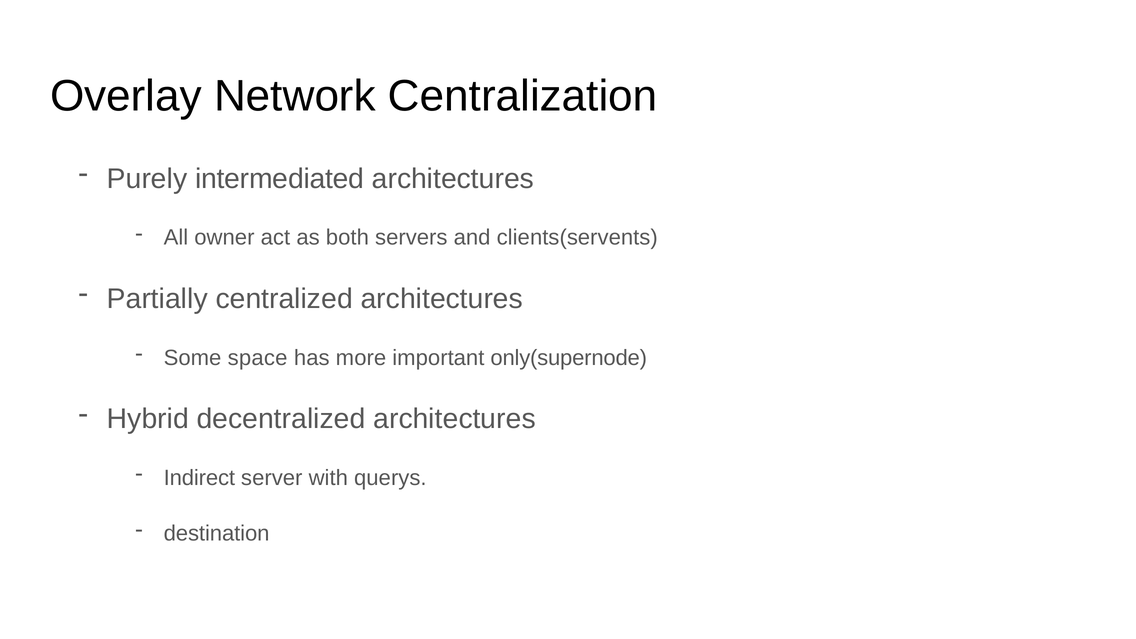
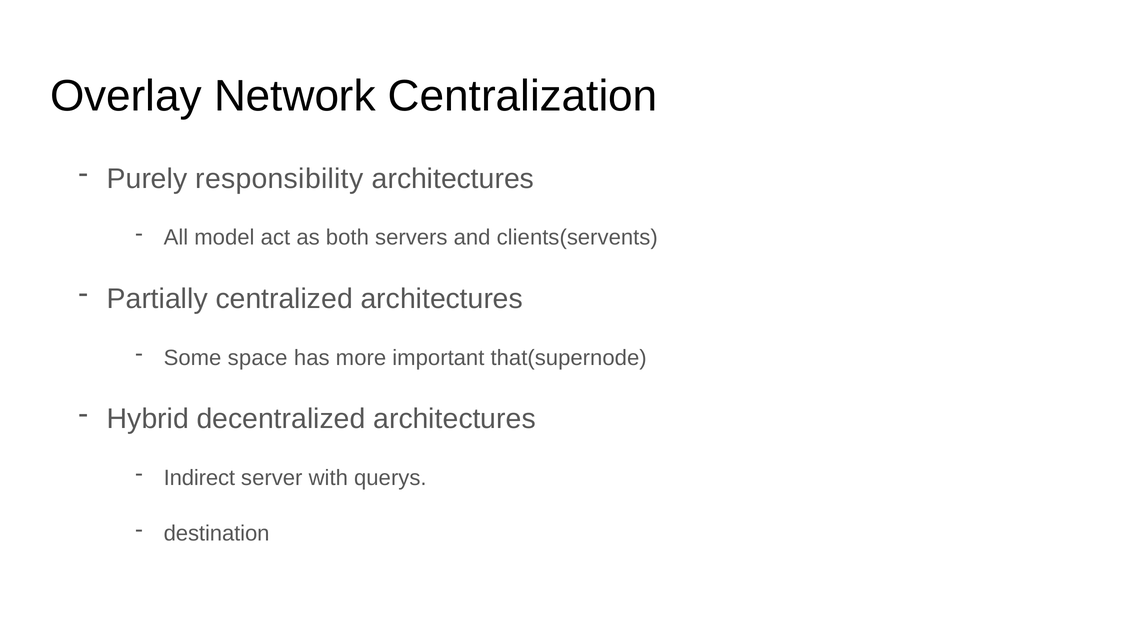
intermediated: intermediated -> responsibility (279, 179)
owner: owner -> model (224, 238)
only(supernode: only(supernode -> that(supernode (569, 358)
